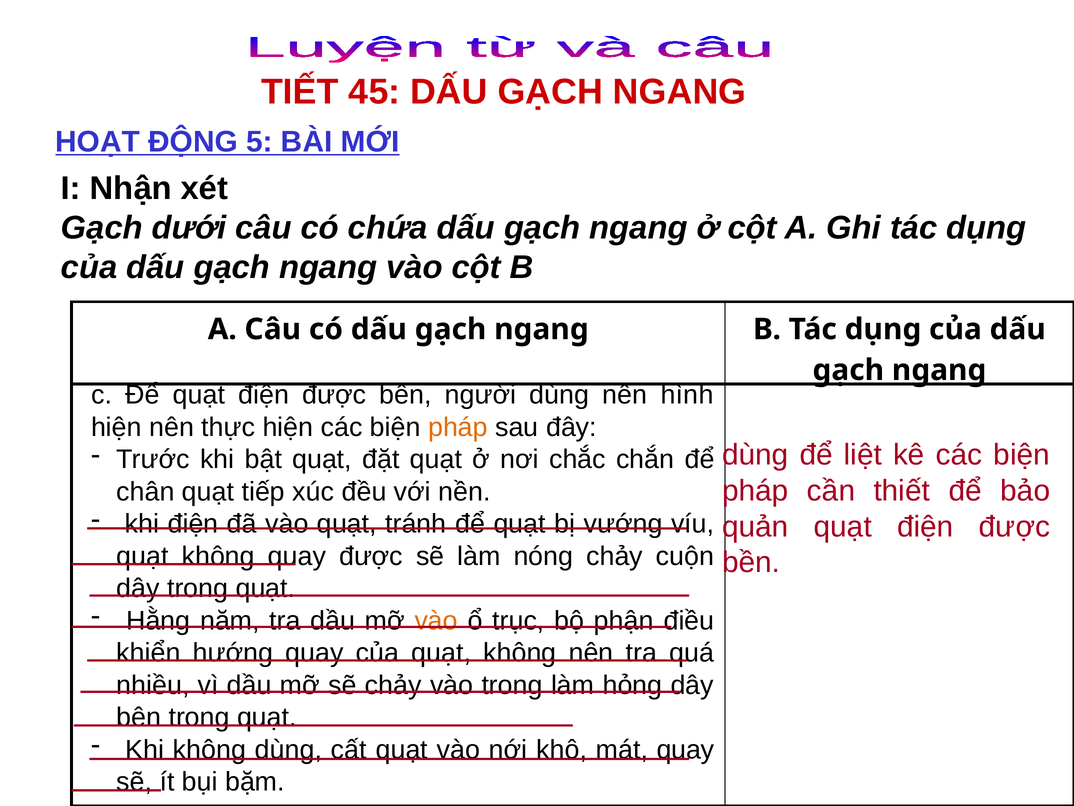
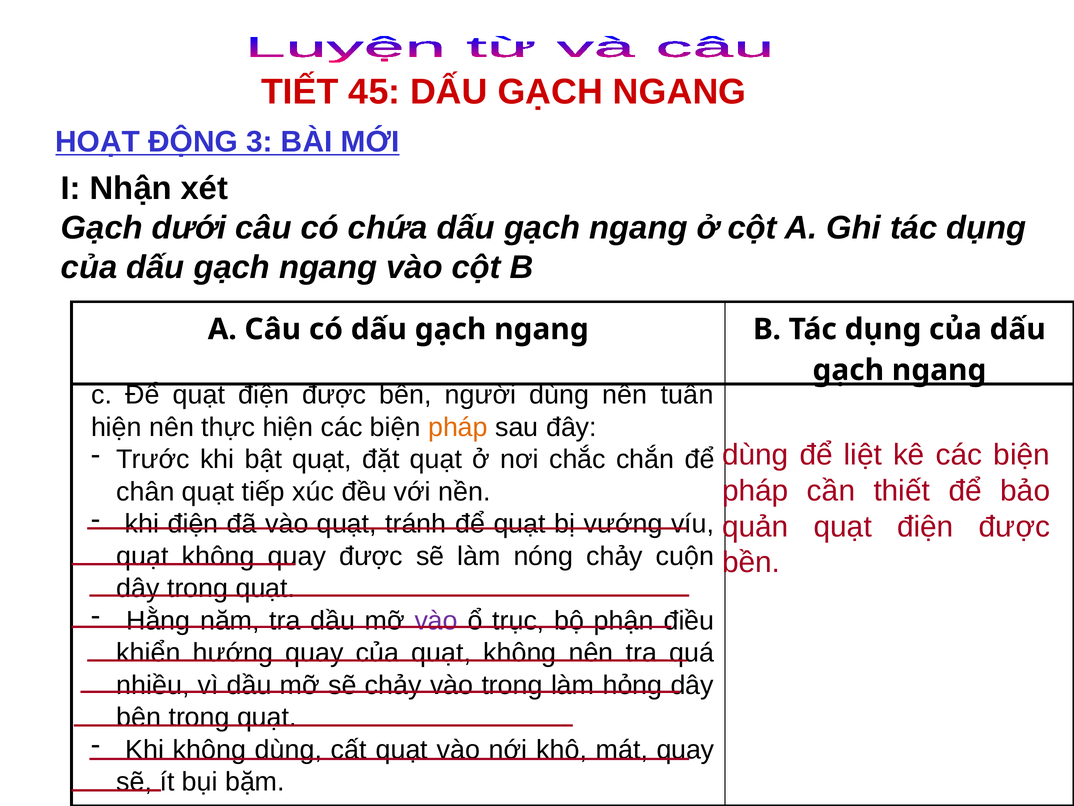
5: 5 -> 3 (259, 142)
hình: hình -> tuần (687, 395)
vào colour: orange -> purple (436, 620)
